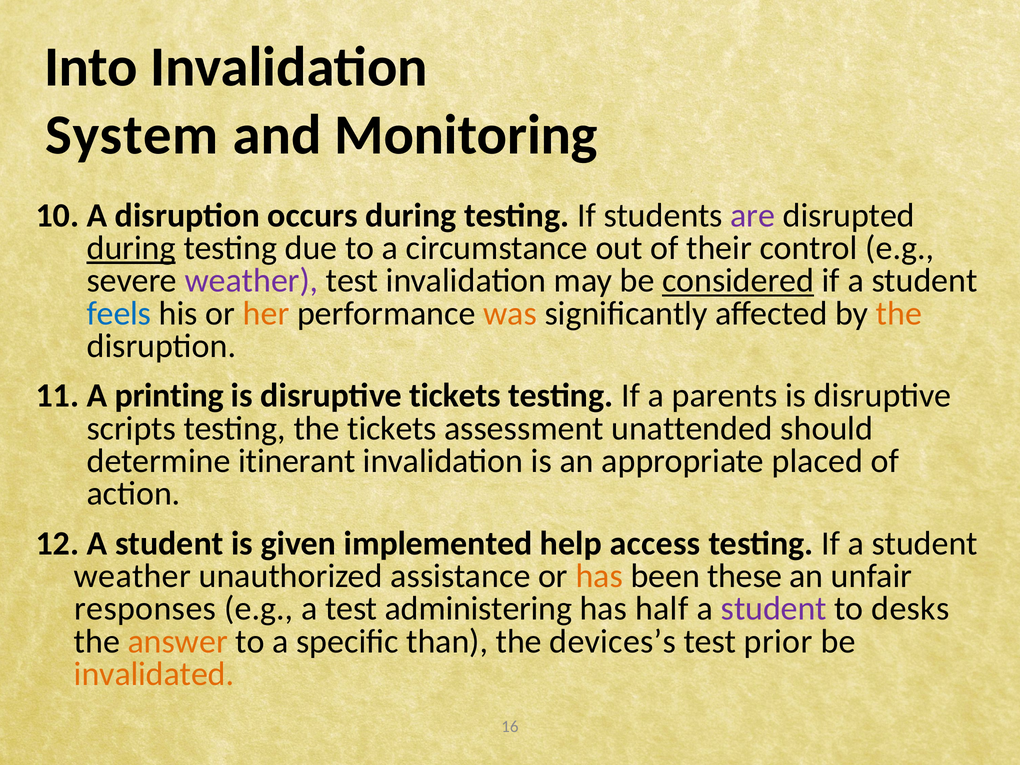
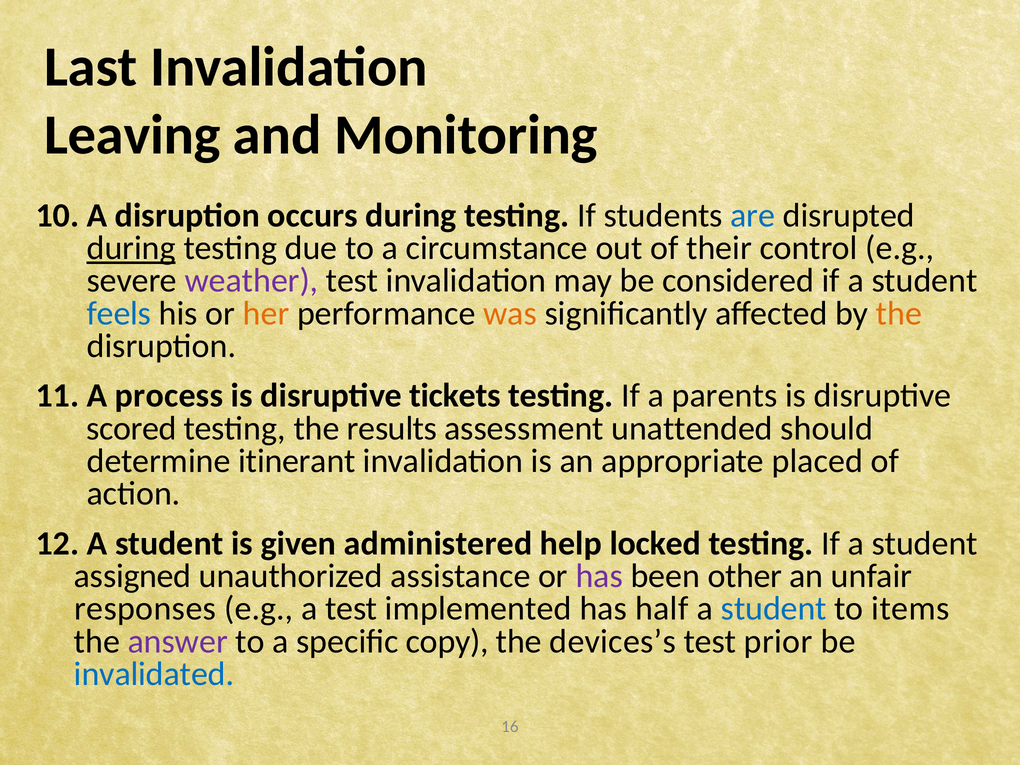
Into: Into -> Last (91, 67)
System: System -> Leaving (132, 135)
are colour: purple -> blue (753, 215)
considered underline: present -> none (738, 281)
printing: printing -> process (169, 396)
scripts: scripts -> scored (131, 428)
the tickets: tickets -> results (392, 428)
implemented: implemented -> administered (438, 543)
access: access -> locked (655, 543)
weather: weather -> assigned (133, 576)
has colour: orange -> purple (599, 576)
these: these -> other (745, 576)
administering: administering -> implemented (478, 609)
student colour: purple -> blue (774, 609)
desks: desks -> items (910, 609)
answer colour: orange -> purple (178, 641)
than: than -> copy (447, 641)
invalidated colour: orange -> blue (154, 674)
